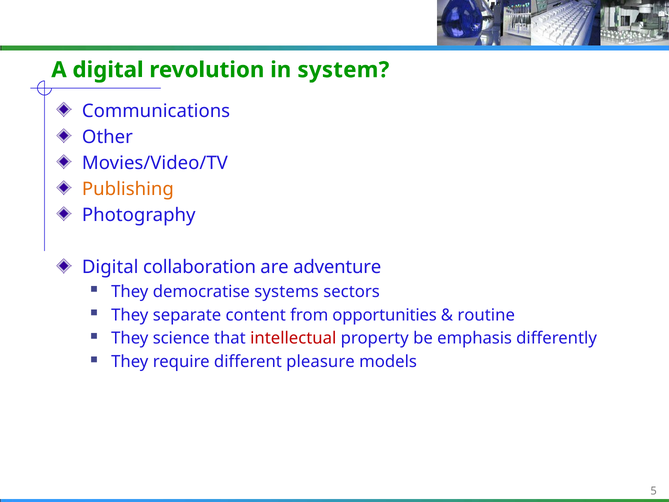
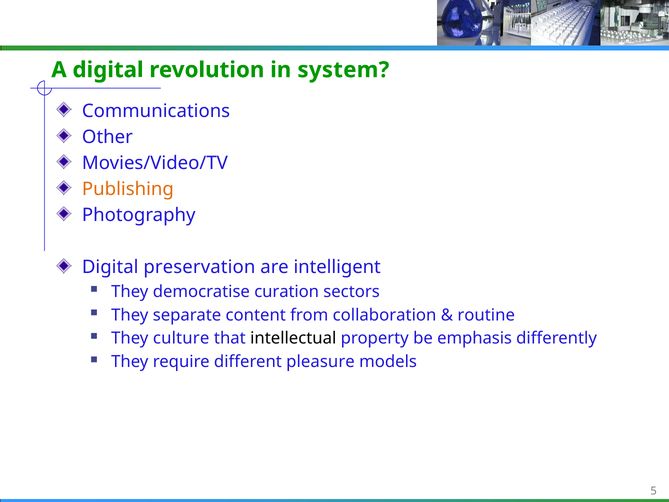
collaboration: collaboration -> preservation (199, 267)
adventure: adventure -> intelligent (337, 267)
systems: systems -> curation (287, 291)
opportunities: opportunities -> collaboration (385, 315)
science: science -> culture (181, 338)
intellectual colour: red -> black (293, 338)
